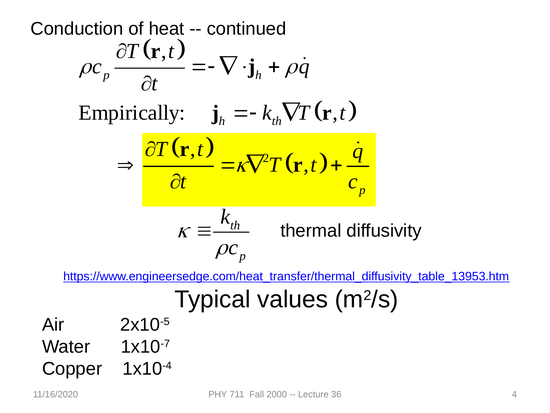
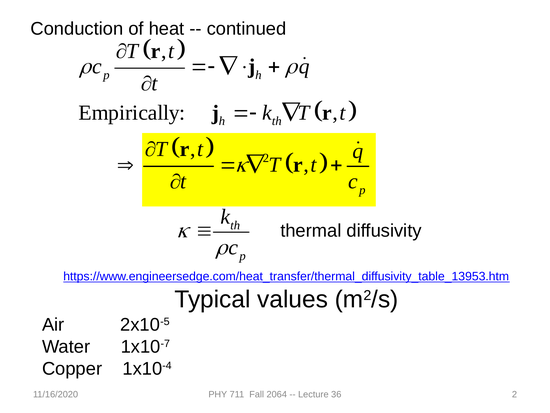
2000: 2000 -> 2064 (277, 394)
36 4: 4 -> 2 (515, 394)
